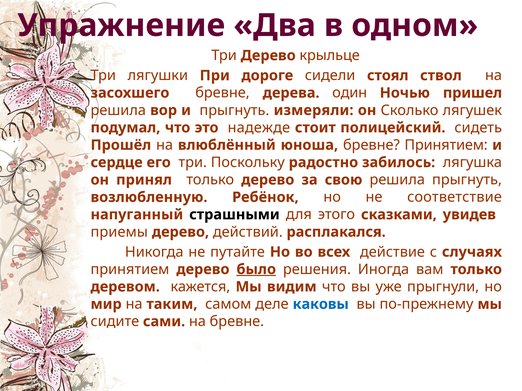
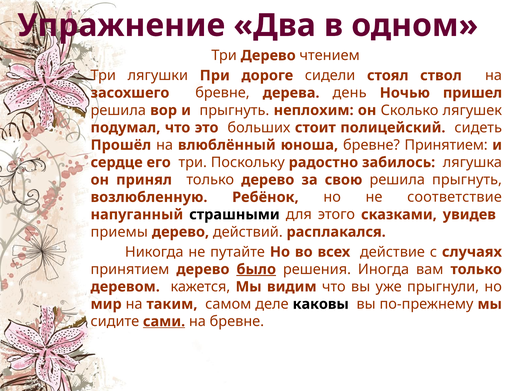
крыльце: крыльце -> чтением (330, 56)
один: один -> день (350, 93)
измеряли: измеряли -> неплохим (314, 110)
надежде: надежде -> больших (259, 128)
каковы colour: blue -> black (321, 304)
сами underline: none -> present (164, 322)
